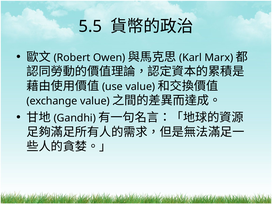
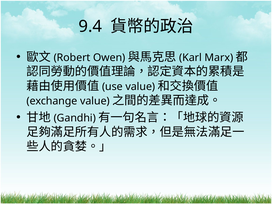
5.5: 5.5 -> 9.4 (90, 26)
